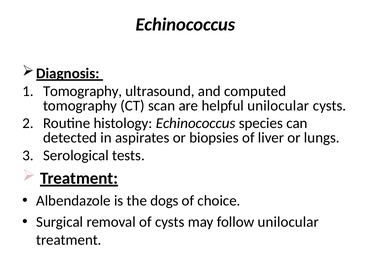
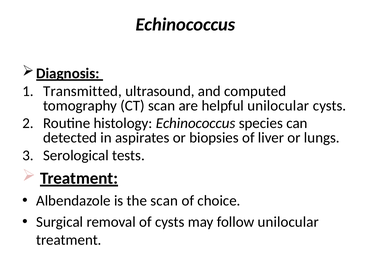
Tomography: Tomography -> Transmitted (82, 91)
the dogs: dogs -> scan (164, 200)
